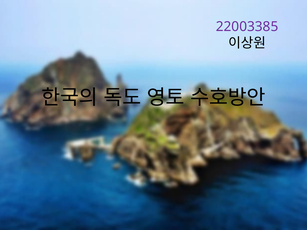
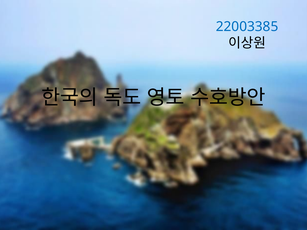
22003385 colour: purple -> blue (247, 27)
